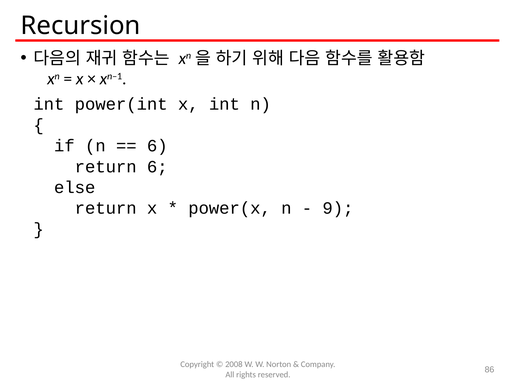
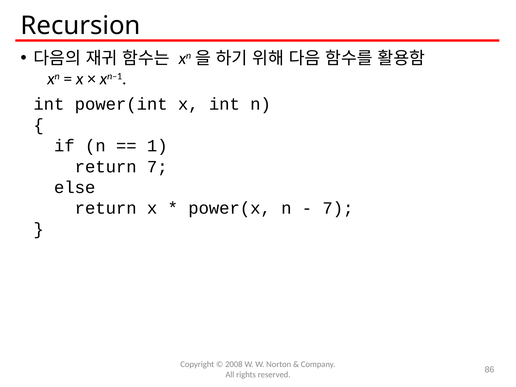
6: 6 -> 1 (157, 146)
return 6: 6 -> 7 (157, 167)
9: 9 -> 7 (338, 208)
